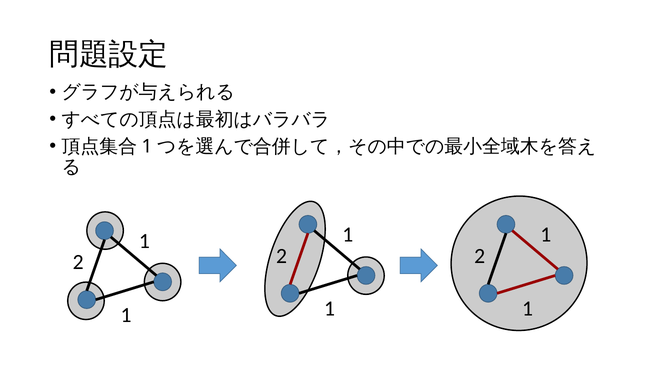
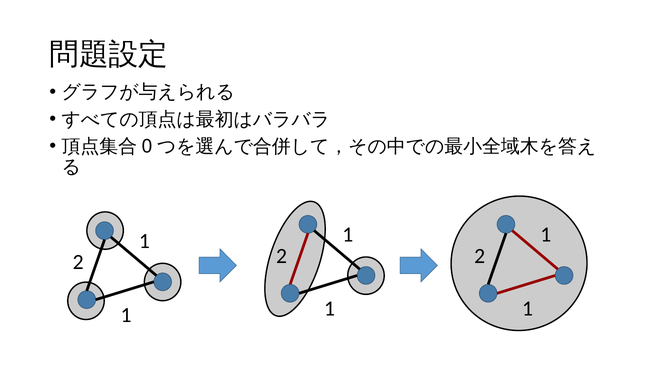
1: 1 -> 0 (147, 146)
